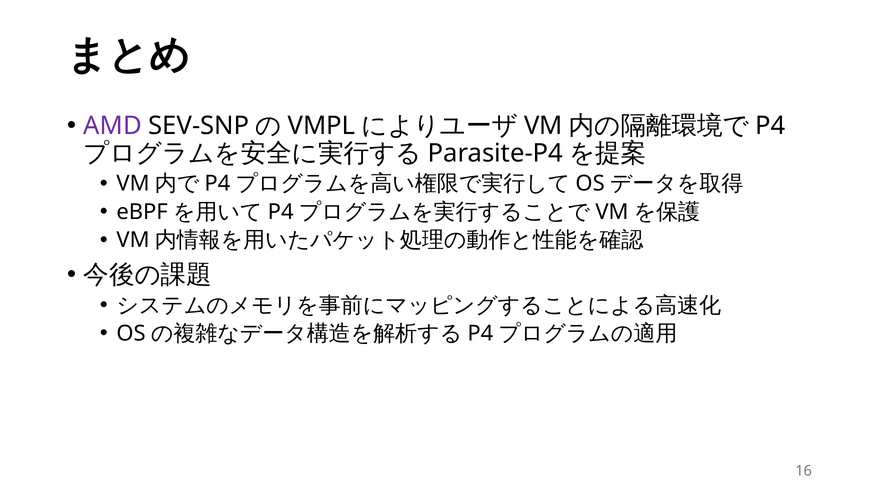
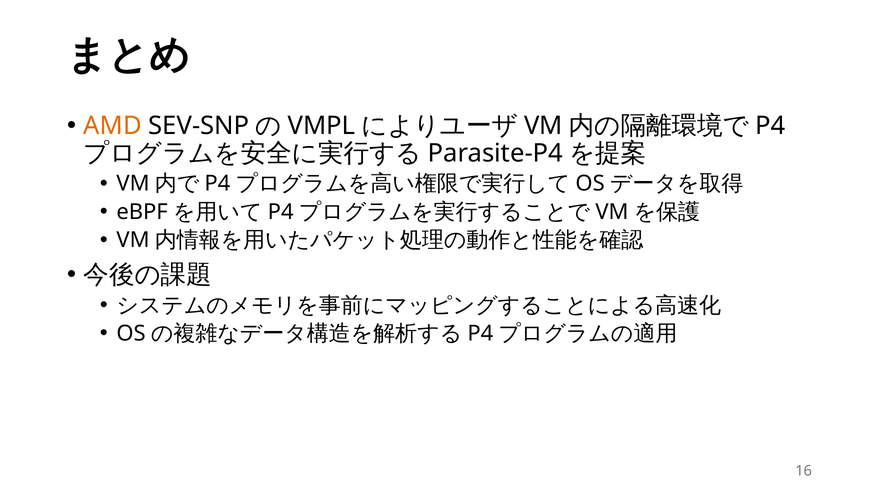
AMD colour: purple -> orange (113, 126)
